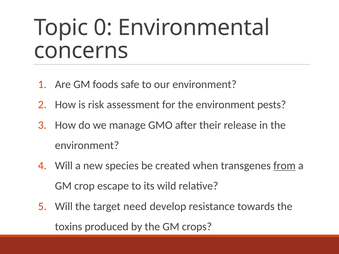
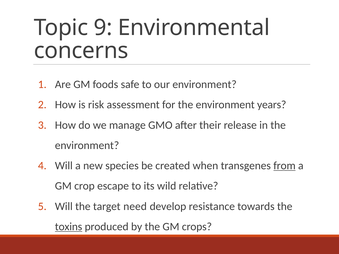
0: 0 -> 9 (103, 28)
pests: pests -> years (272, 105)
toxins underline: none -> present (69, 227)
